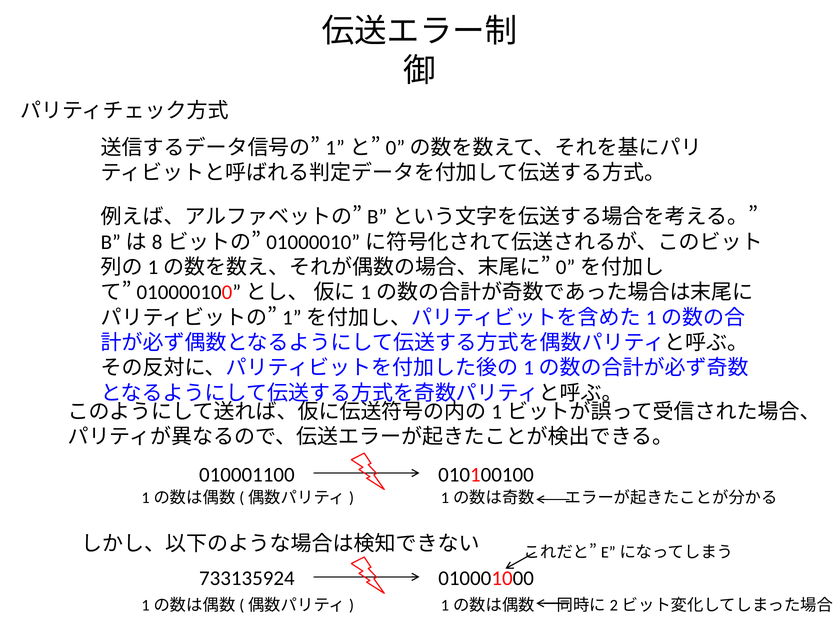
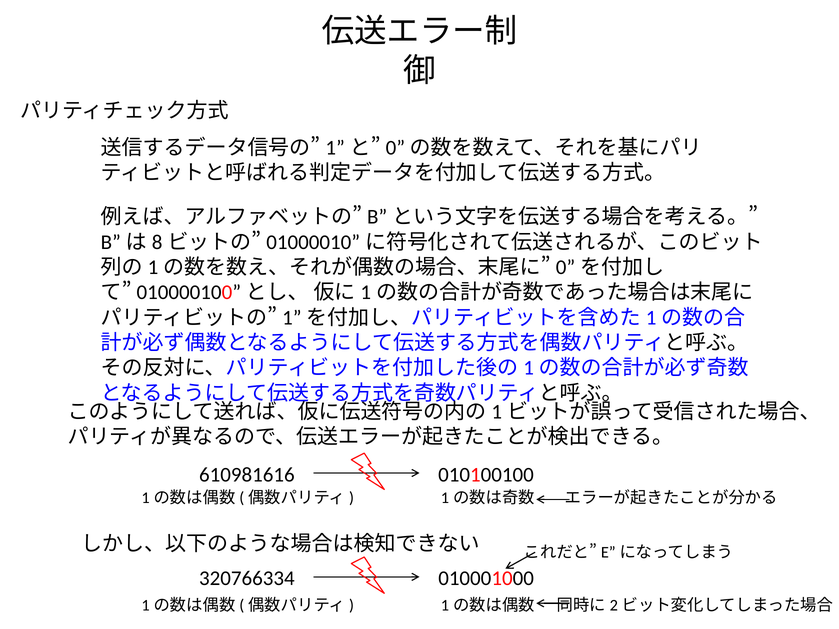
010001100: 010001100 -> 610981616 (247, 475)
733135924: 733135924 -> 320766334 (247, 579)
